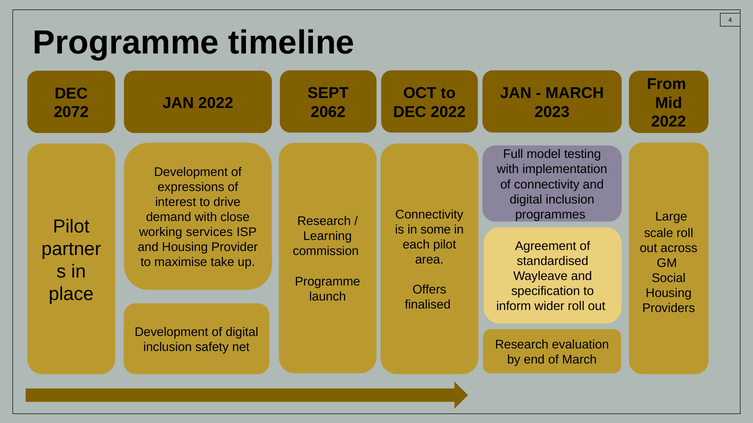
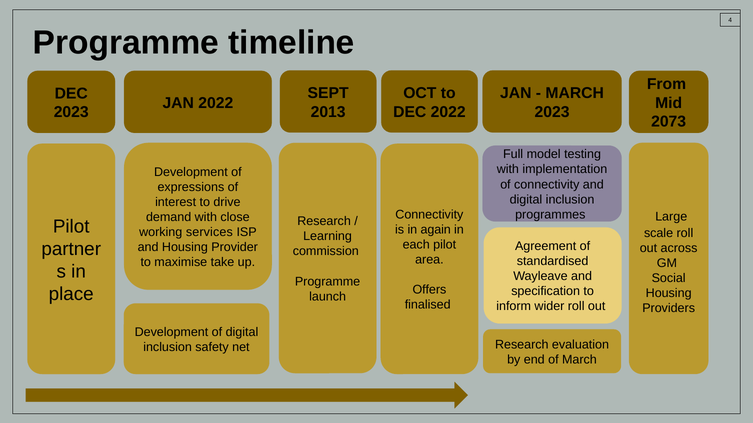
2062: 2062 -> 2013 (328, 112)
2072: 2072 -> 2023 (71, 112)
2022: 2022 -> 2073 (669, 122)
some: some -> again (436, 230)
